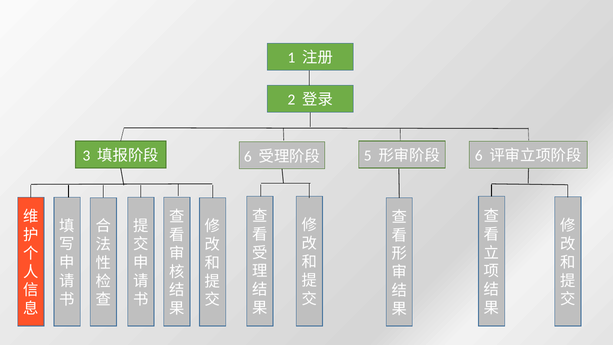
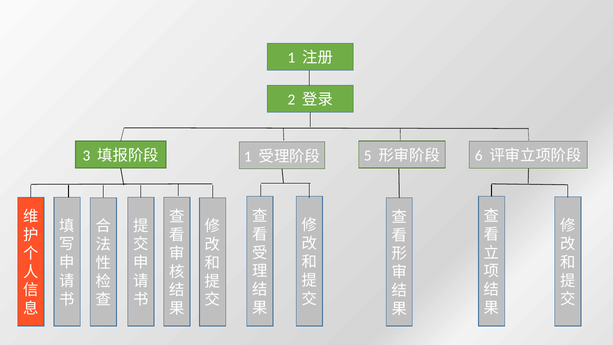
6: 6 -> 1 (248, 156)
